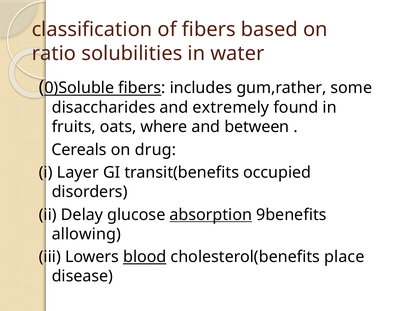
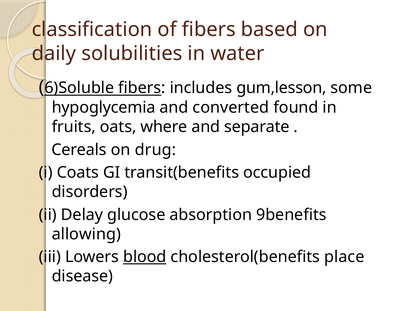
ratio: ratio -> daily (54, 53)
0)Soluble: 0)Soluble -> 6)Soluble (79, 88)
gum,rather: gum,rather -> gum,lesson (281, 88)
disaccharides: disaccharides -> hypoglycemia (104, 107)
extremely: extremely -> converted (231, 107)
between: between -> separate (257, 127)
Layer: Layer -> Coats (78, 172)
absorption underline: present -> none (211, 214)
